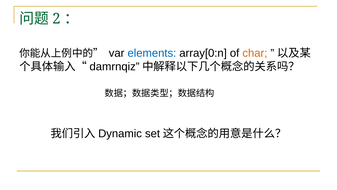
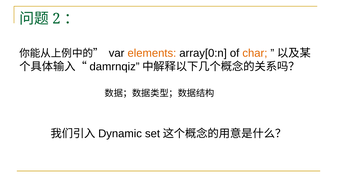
elements colour: blue -> orange (152, 53)
